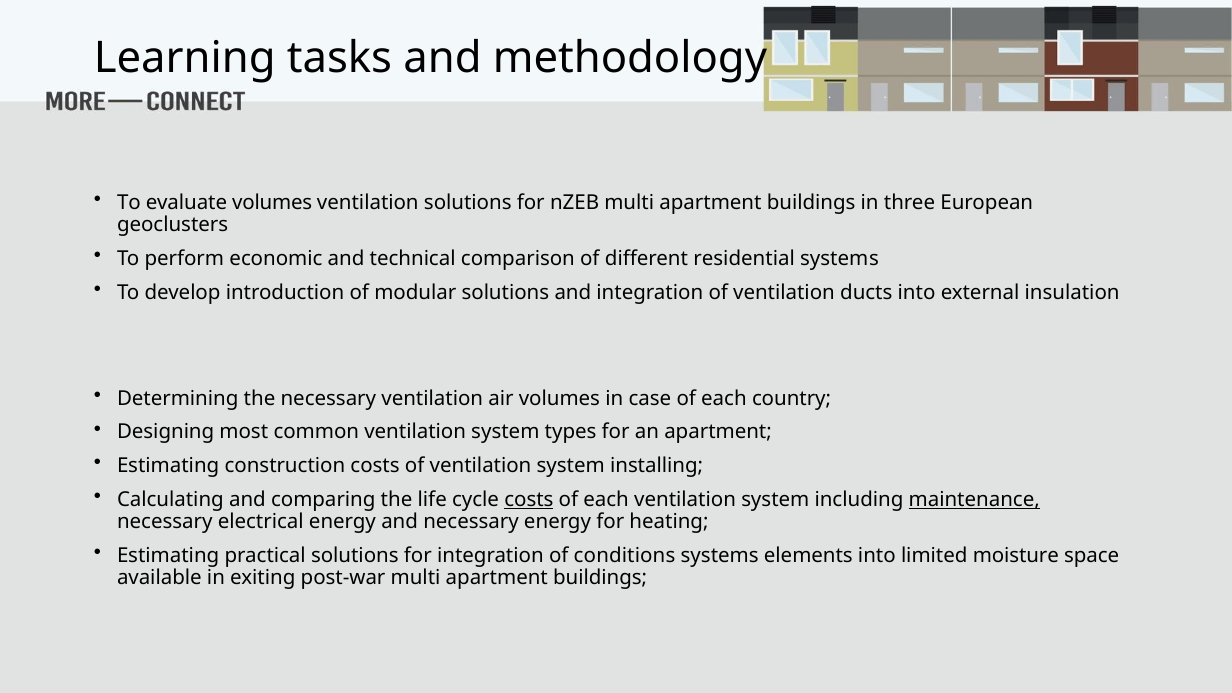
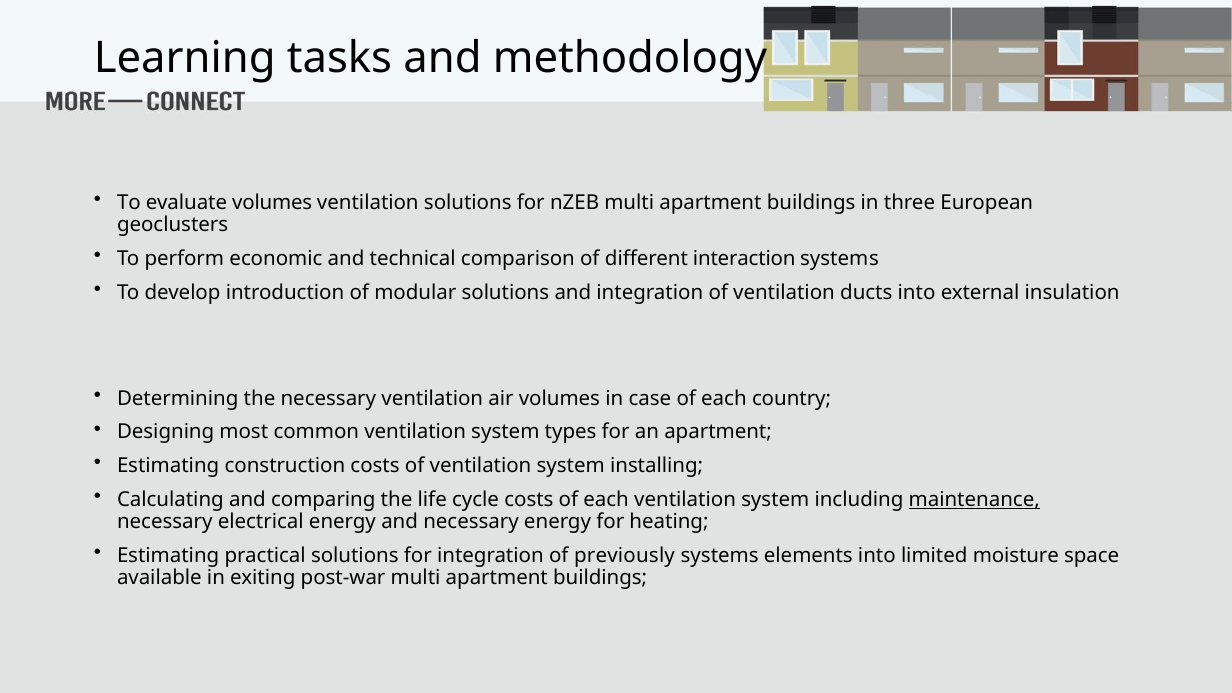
residential: residential -> interaction (744, 259)
costs underline: present -> none (529, 499)
conditions: conditions -> previously (625, 555)
